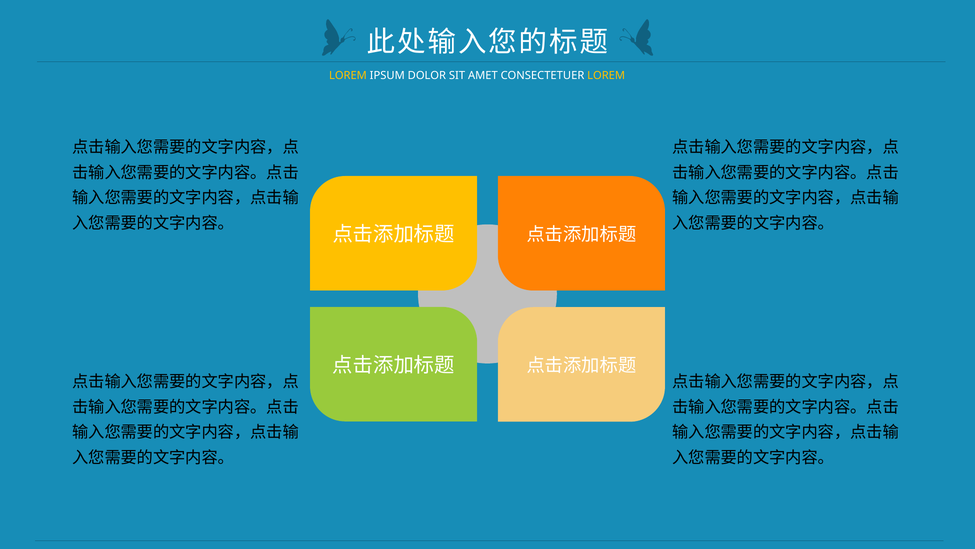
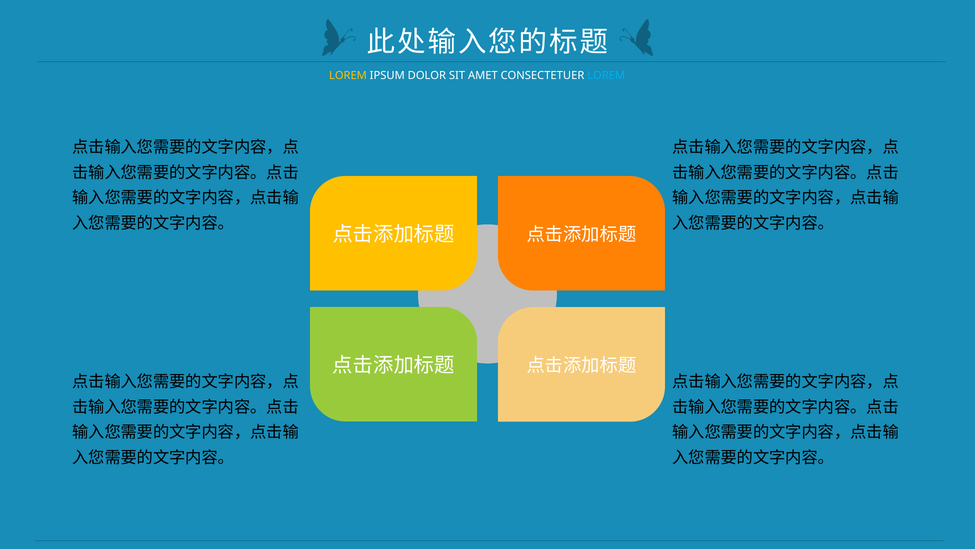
LOREM colour: yellow -> light blue (606, 76)
